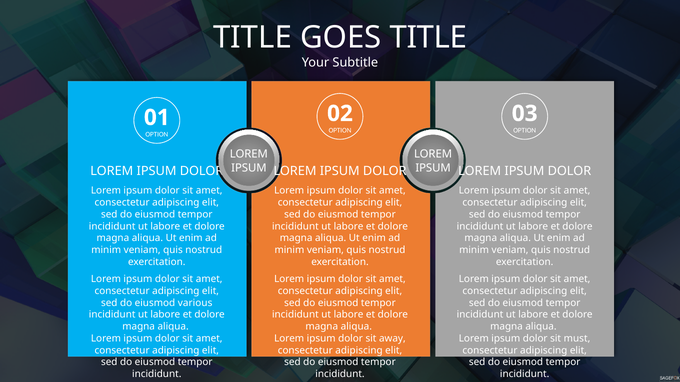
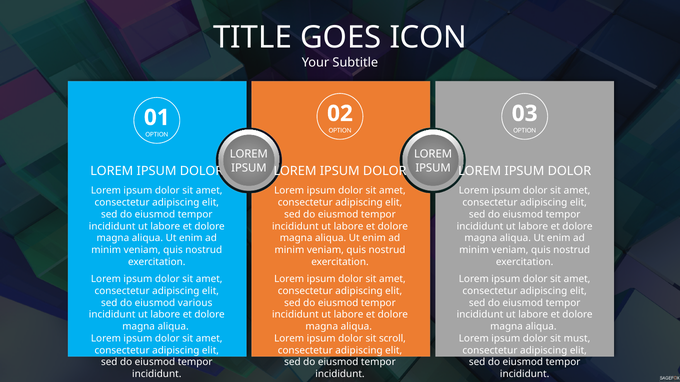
GOES TITLE: TITLE -> ICON (428, 38)
away: away -> scroll (392, 339)
